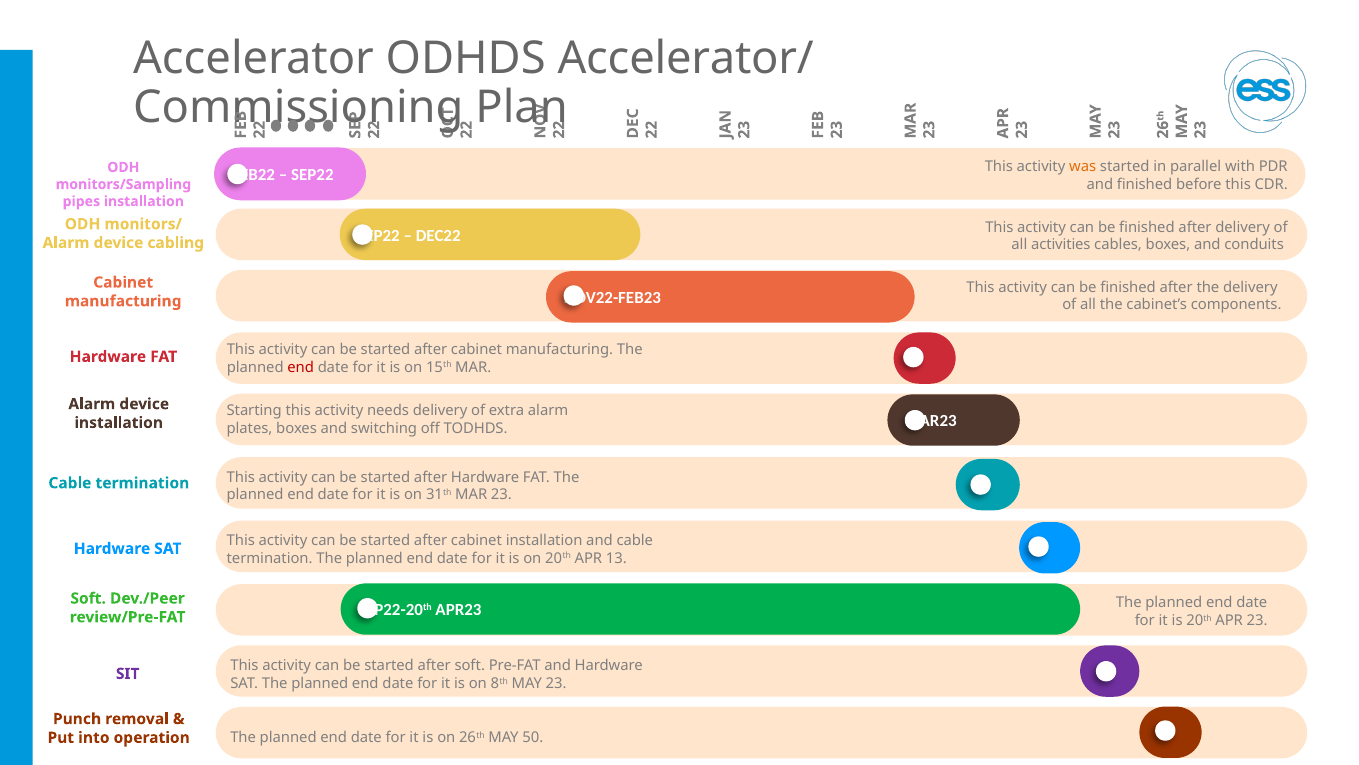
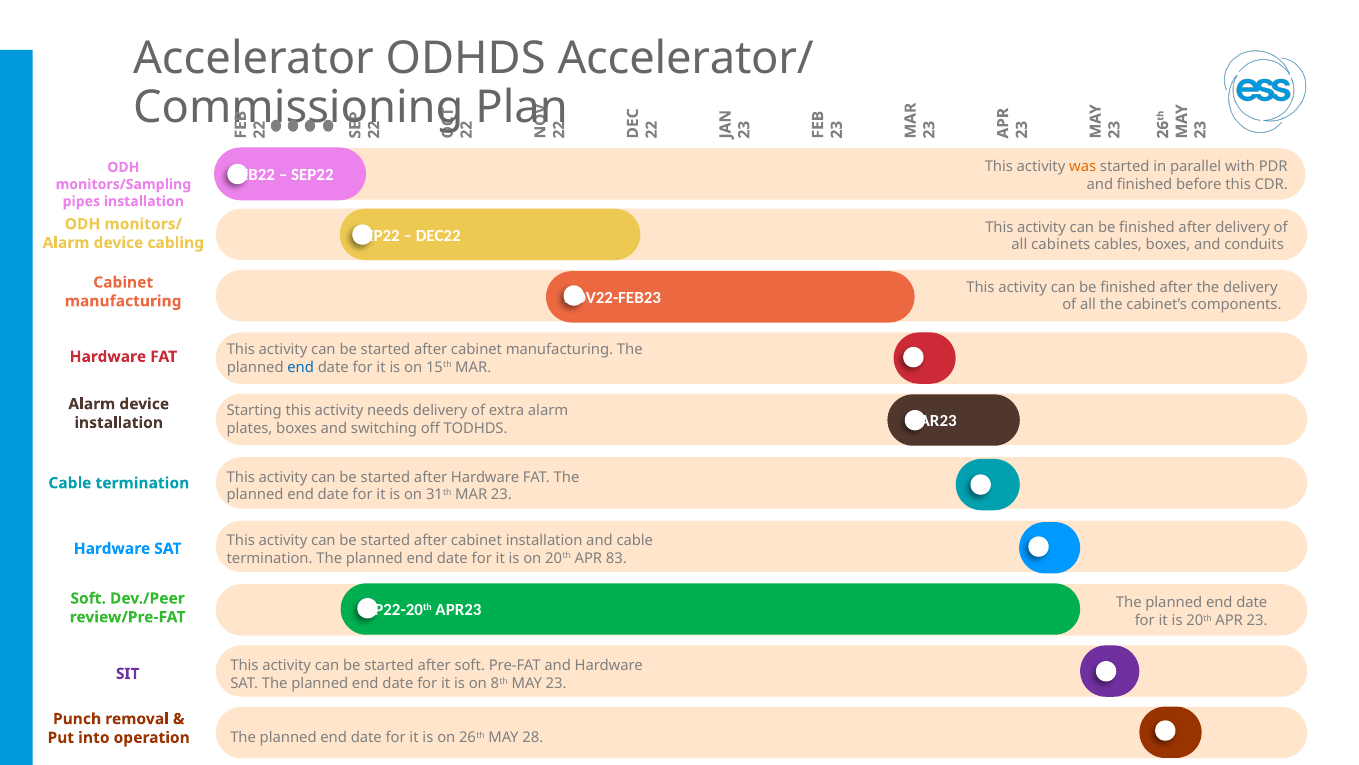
activities: activities -> cabinets (1061, 245)
end colour: red -> blue (301, 367)
13: 13 -> 83 (616, 558)
50: 50 -> 28 (533, 737)
